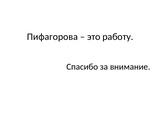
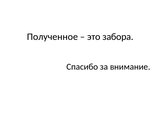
Пифагорова: Пифагорова -> Полученное (52, 37)
работу: работу -> забора (118, 37)
